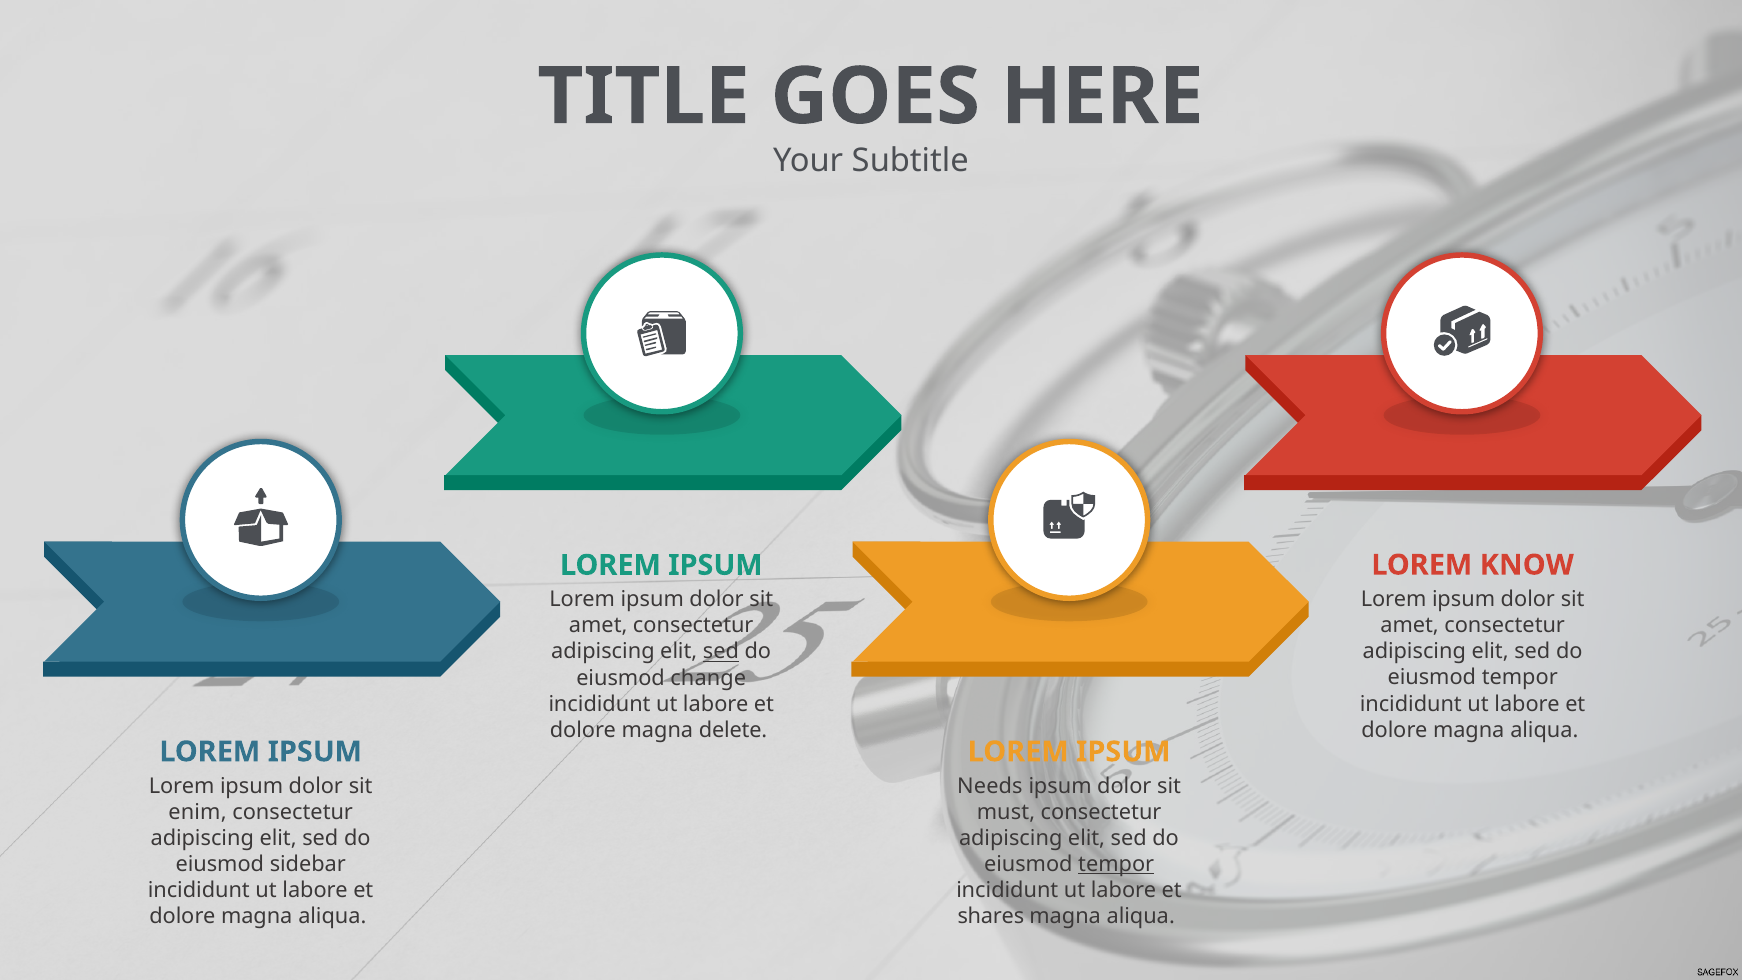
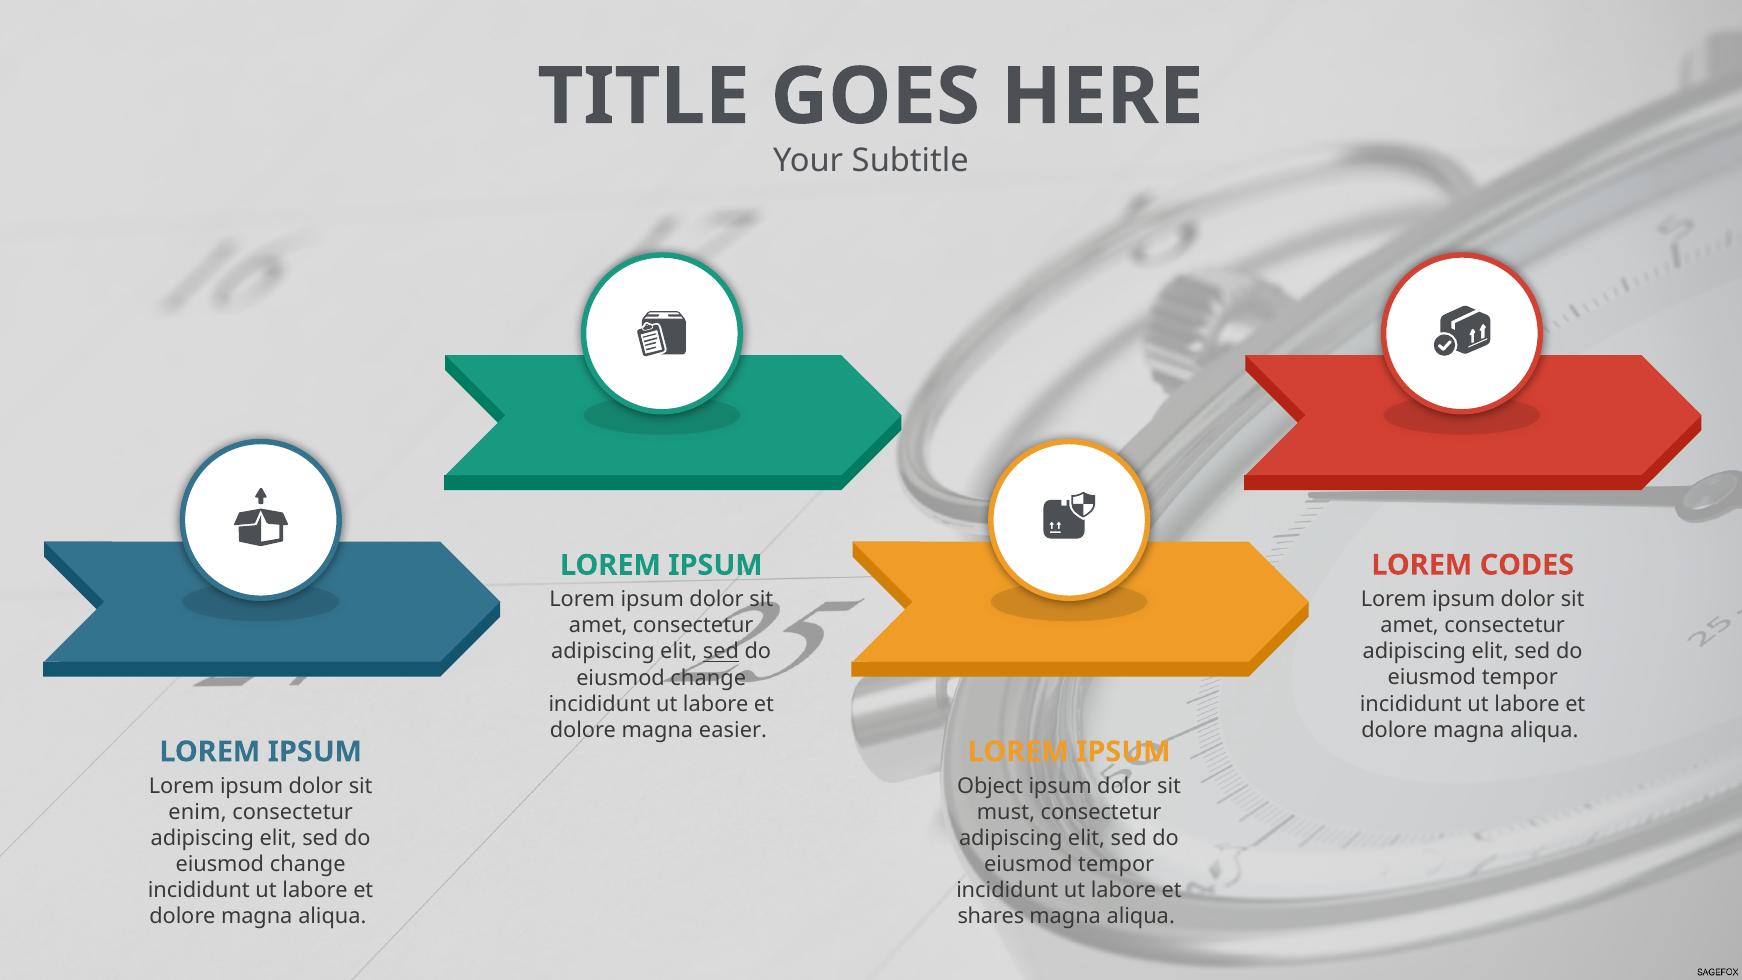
KNOW: KNOW -> CODES (1527, 565)
delete: delete -> easier (733, 730)
Needs: Needs -> Object (990, 786)
sidebar: sidebar -> change (308, 864)
tempor underline: present -> none (1116, 864)
